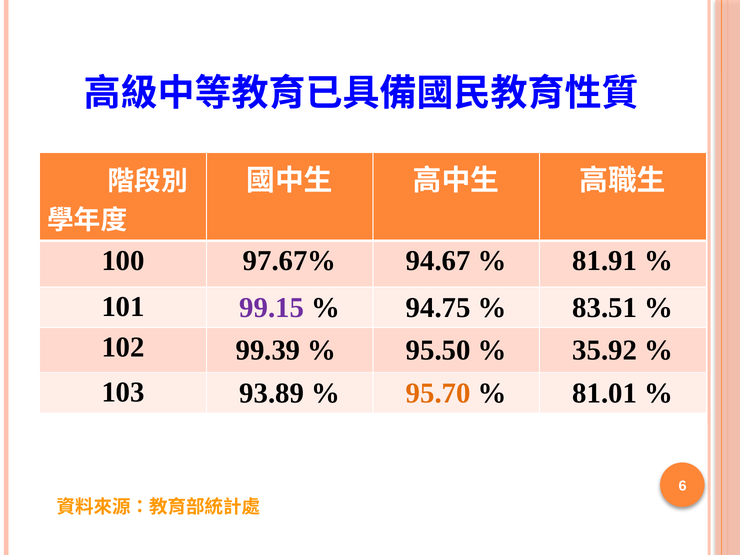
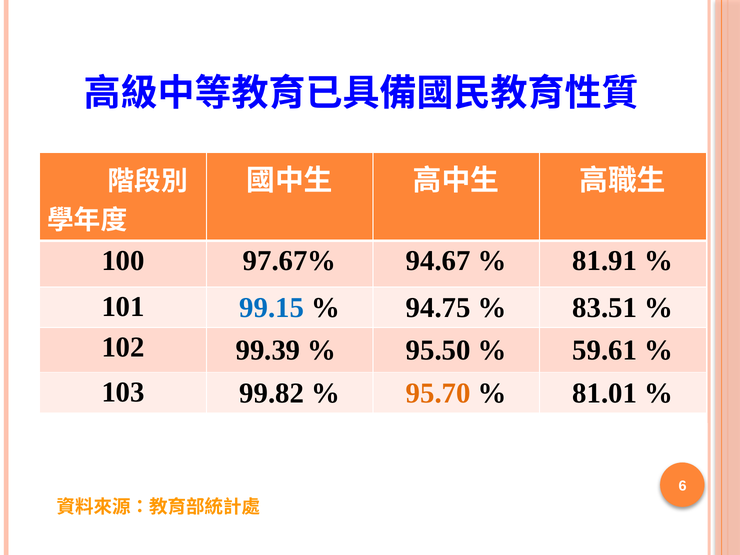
99.15 colour: purple -> blue (272, 308)
35.92: 35.92 -> 59.61 (605, 350)
93.89: 93.89 -> 99.82 (272, 393)
